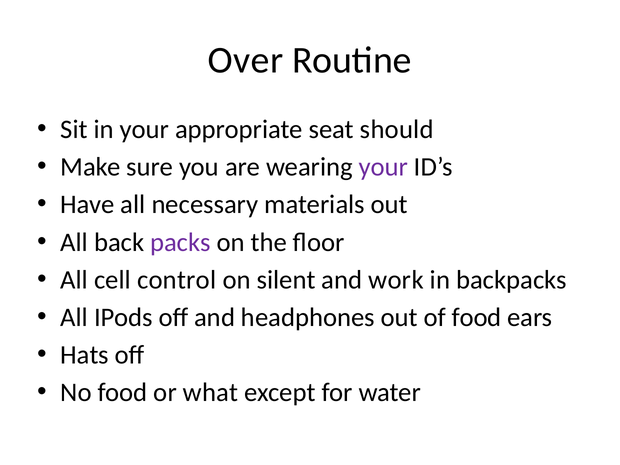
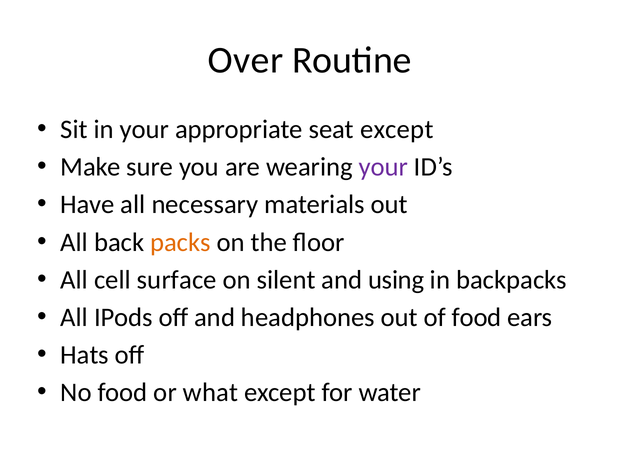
seat should: should -> except (397, 129)
packs colour: purple -> orange (180, 242)
control: control -> surface (177, 280)
work: work -> using (396, 280)
